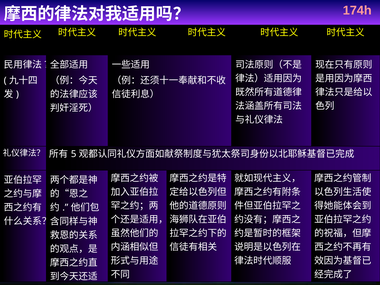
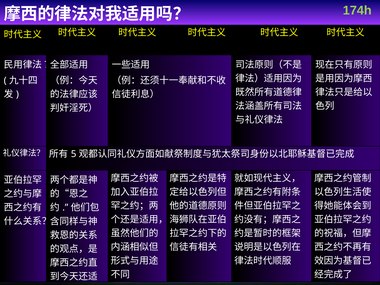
174h colour: pink -> light green (357, 10)
